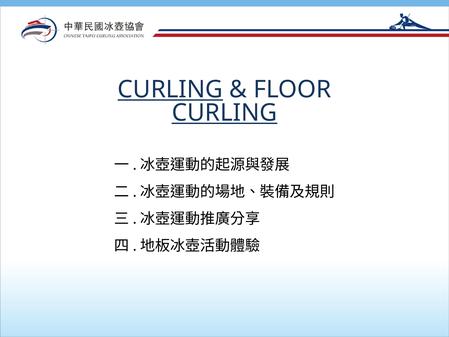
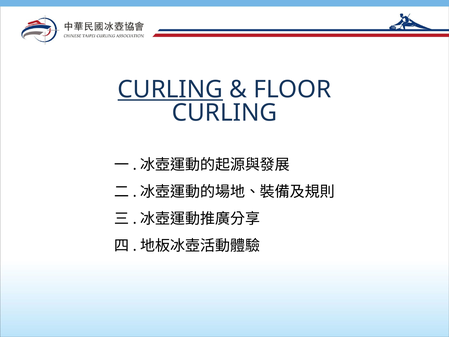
CURLING underline: present -> none (224, 113)
